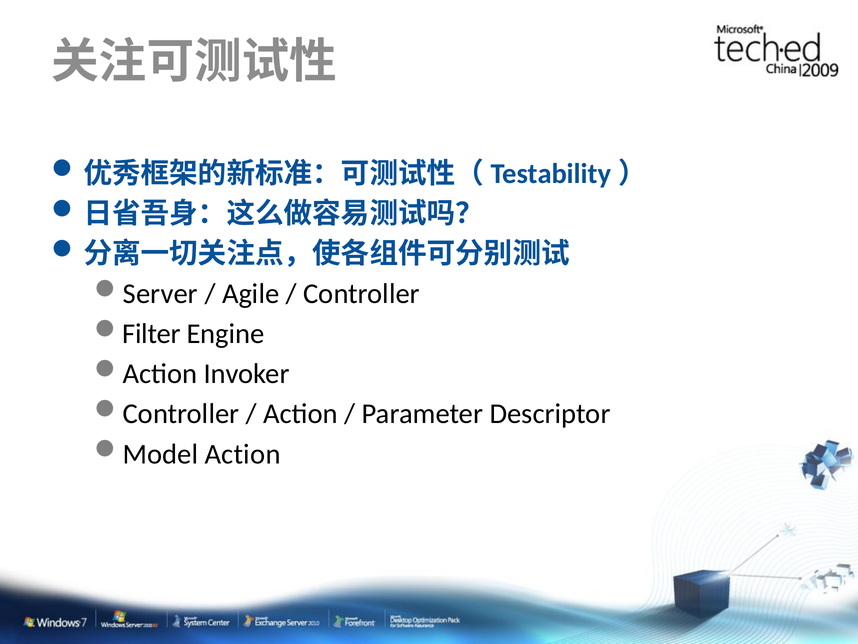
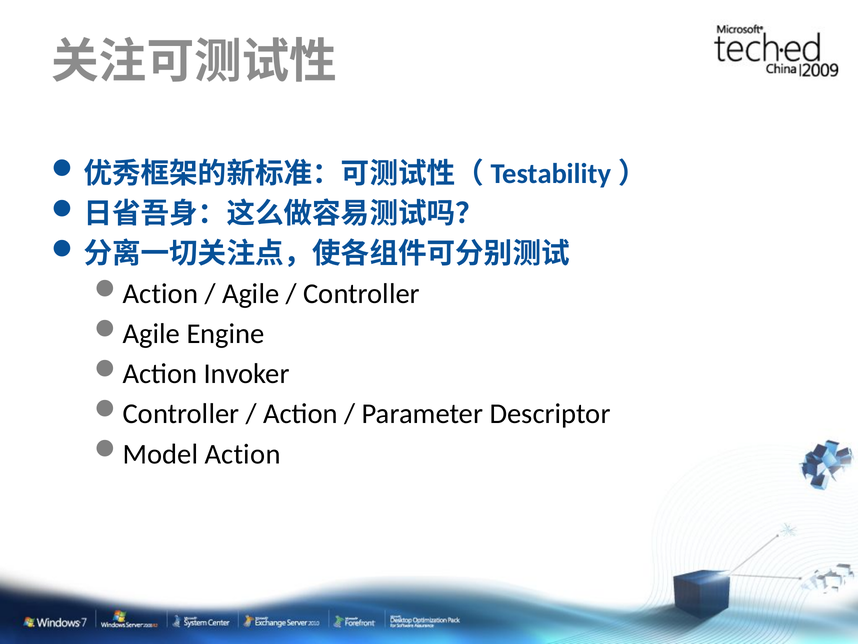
Server: Server -> Action (160, 294)
Filter: Filter -> Agile (151, 334)
